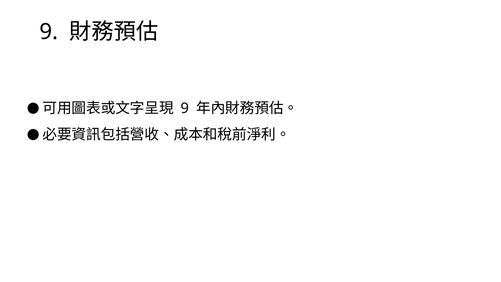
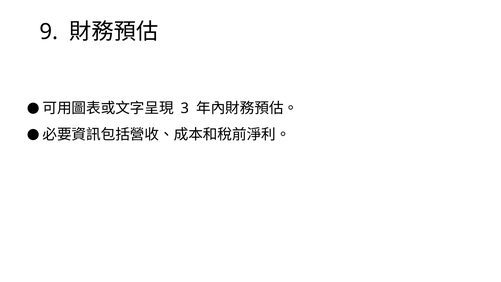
9: 9 -> 3 (185, 108)
